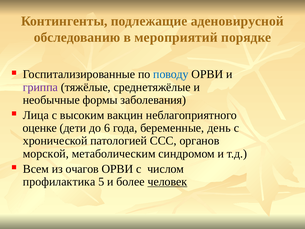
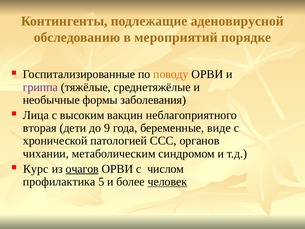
поводу colour: blue -> orange (171, 74)
оценке: оценке -> вторая (40, 128)
6: 6 -> 9 (107, 128)
день: день -> виде (219, 128)
морской: морской -> чихании (46, 153)
Всем: Всем -> Курс (36, 169)
очагов underline: none -> present (82, 169)
